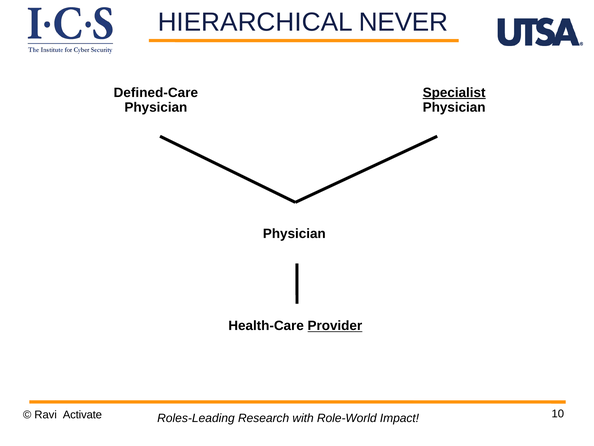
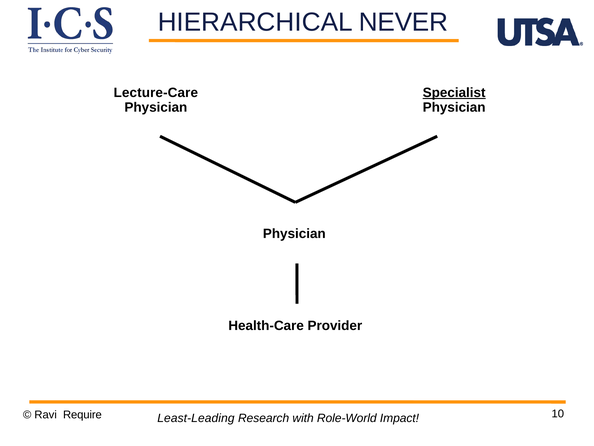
Defined-Care: Defined-Care -> Lecture-Care (156, 93)
Provider underline: present -> none (335, 325)
Activate: Activate -> Require (82, 414)
Roles-Leading: Roles-Leading -> Least-Leading (196, 418)
